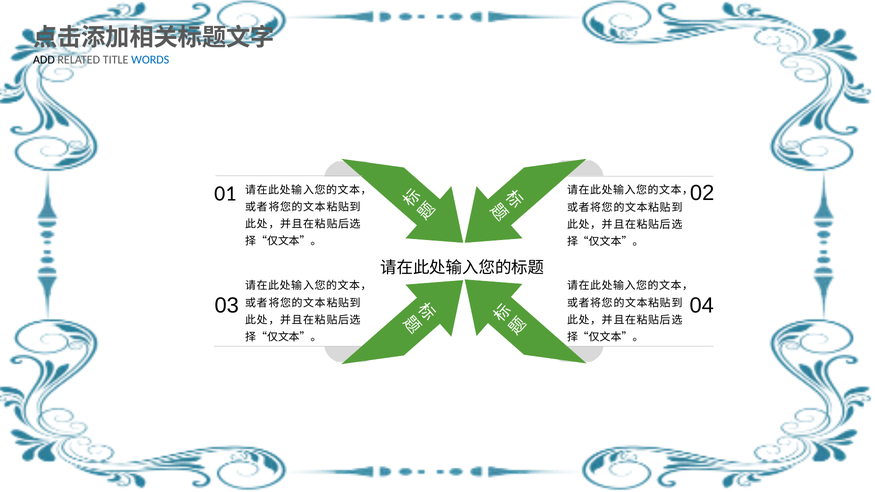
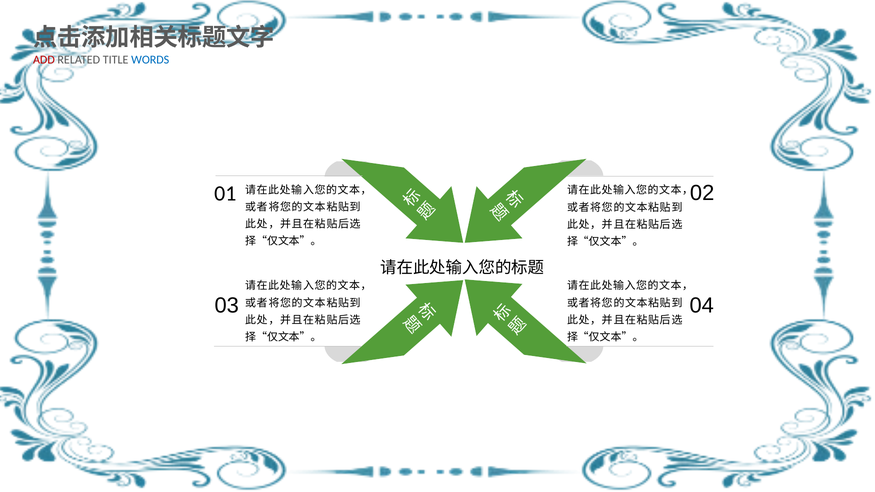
ADD colour: black -> red (44, 60)
